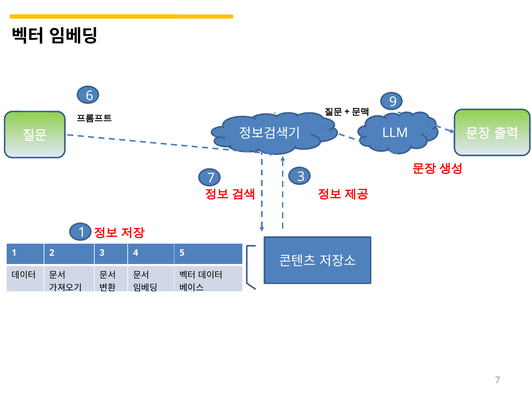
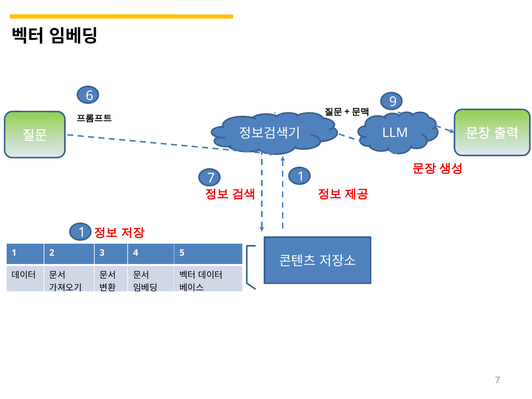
7 3: 3 -> 1 (301, 177)
